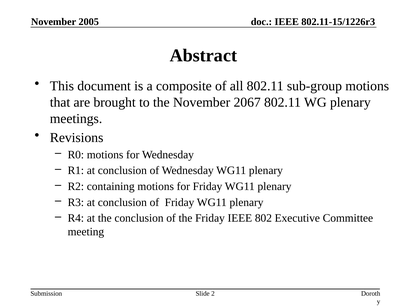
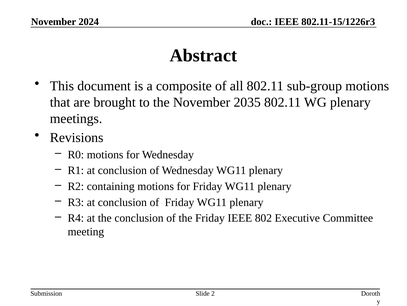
2005: 2005 -> 2024 (89, 22)
2067: 2067 -> 2035 (247, 102)
